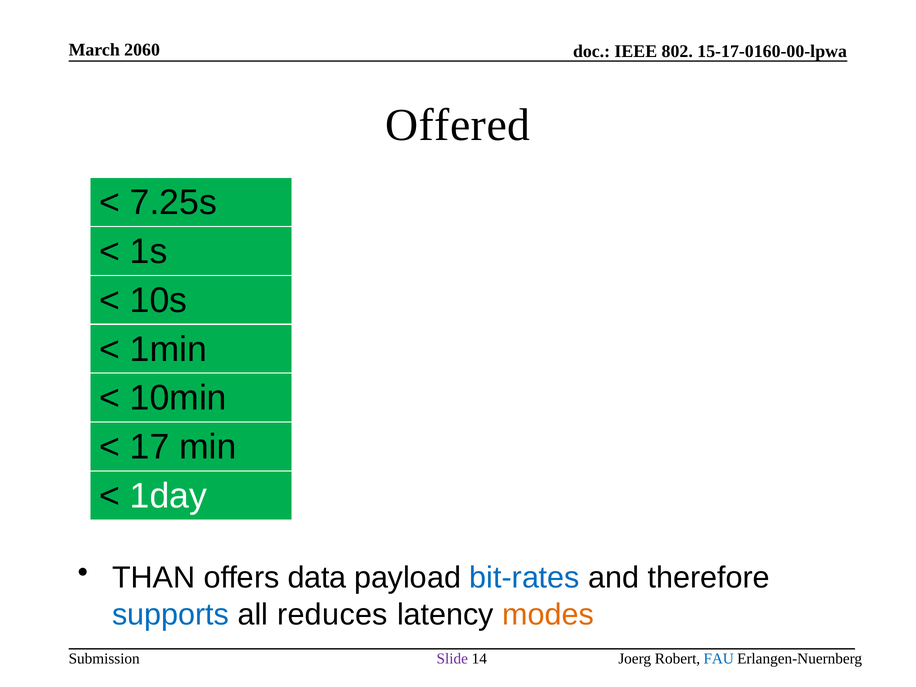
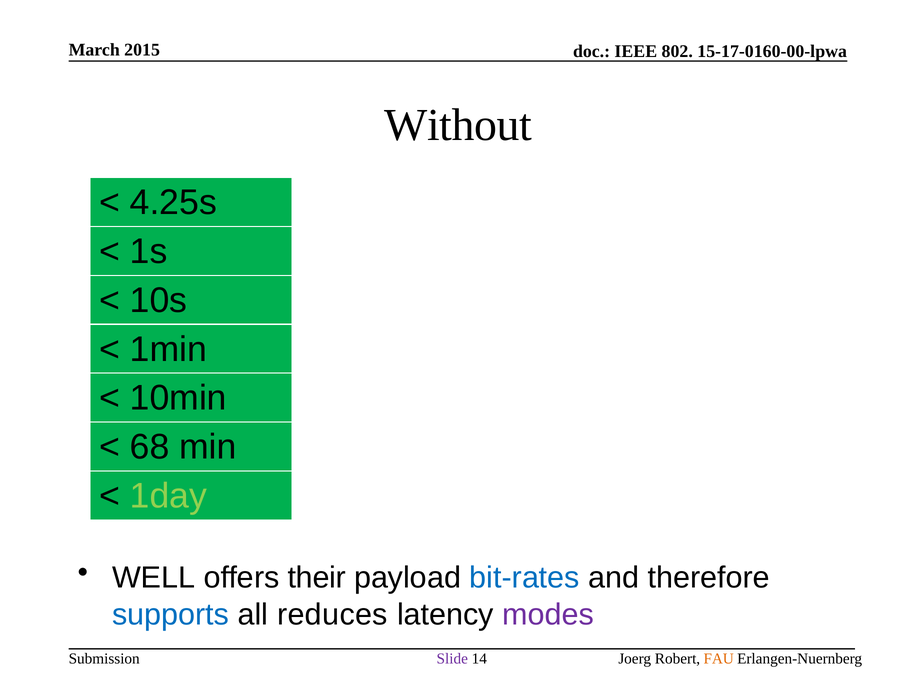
2060: 2060 -> 2015 (142, 50)
Offered: Offered -> Without (458, 125)
7.25s: 7.25s -> 4.25s (173, 203)
17: 17 -> 68 (150, 447)
1day colour: white -> light green (168, 496)
THAN: THAN -> WELL (154, 578)
data: data -> their (317, 578)
modes colour: orange -> purple (548, 614)
FAU colour: blue -> orange (719, 659)
